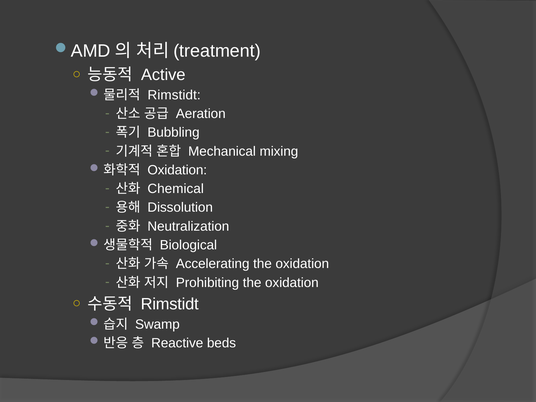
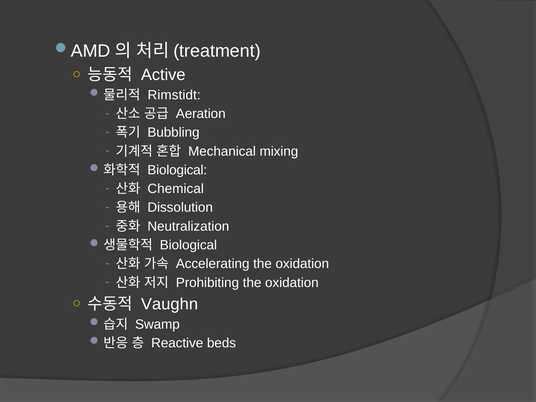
Oxidation: Oxidation -> Biological (177, 170)
Rimstidt: Rimstidt -> Vaughn (170, 304)
